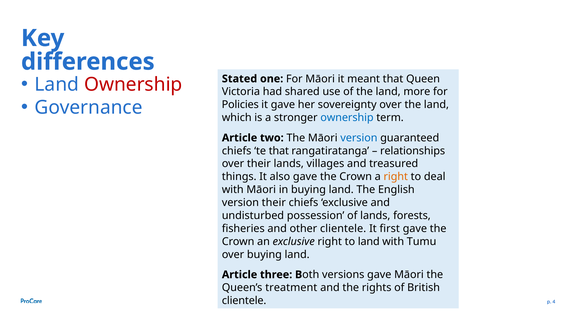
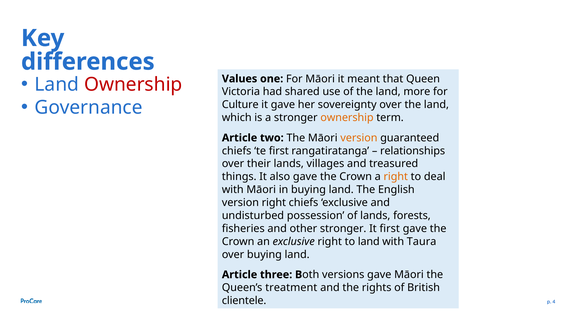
Stated: Stated -> Values (240, 79)
Policies: Policies -> Culture (240, 105)
ownership colour: blue -> orange (347, 117)
version colour: blue -> orange (359, 138)
te that: that -> first (279, 151)
version their: their -> right (274, 202)
other clientele: clientele -> stronger (343, 228)
Tumu: Tumu -> Taura (422, 241)
